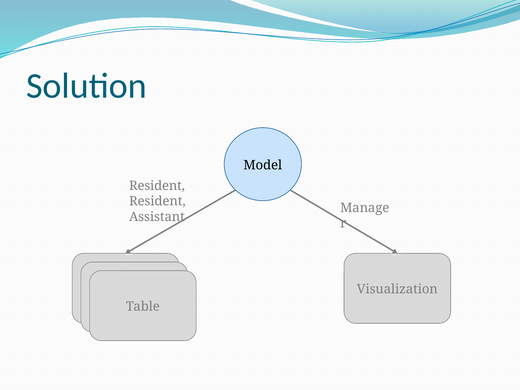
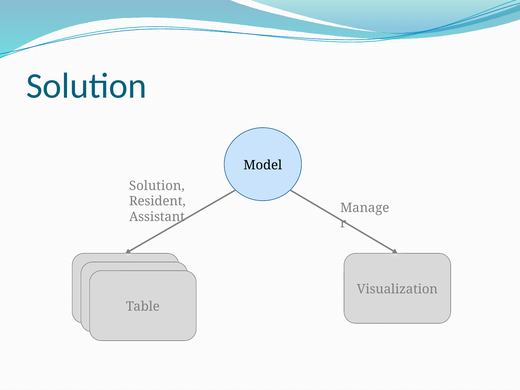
Resident: Resident -> Solution (157, 186)
